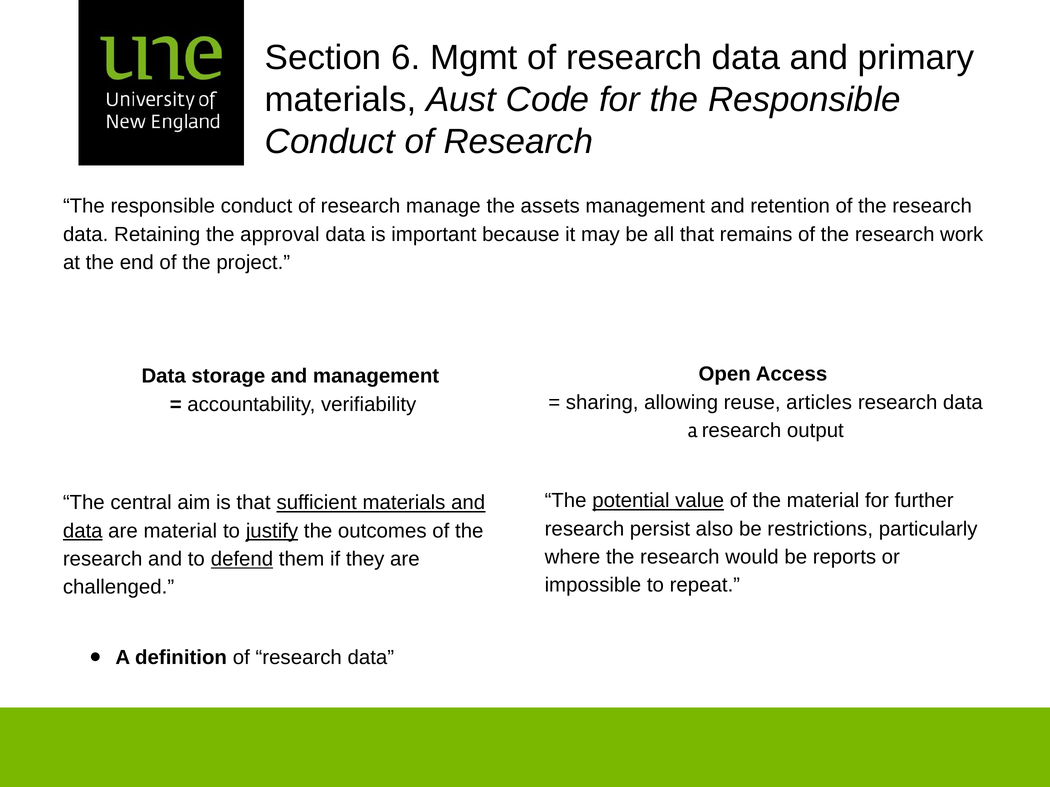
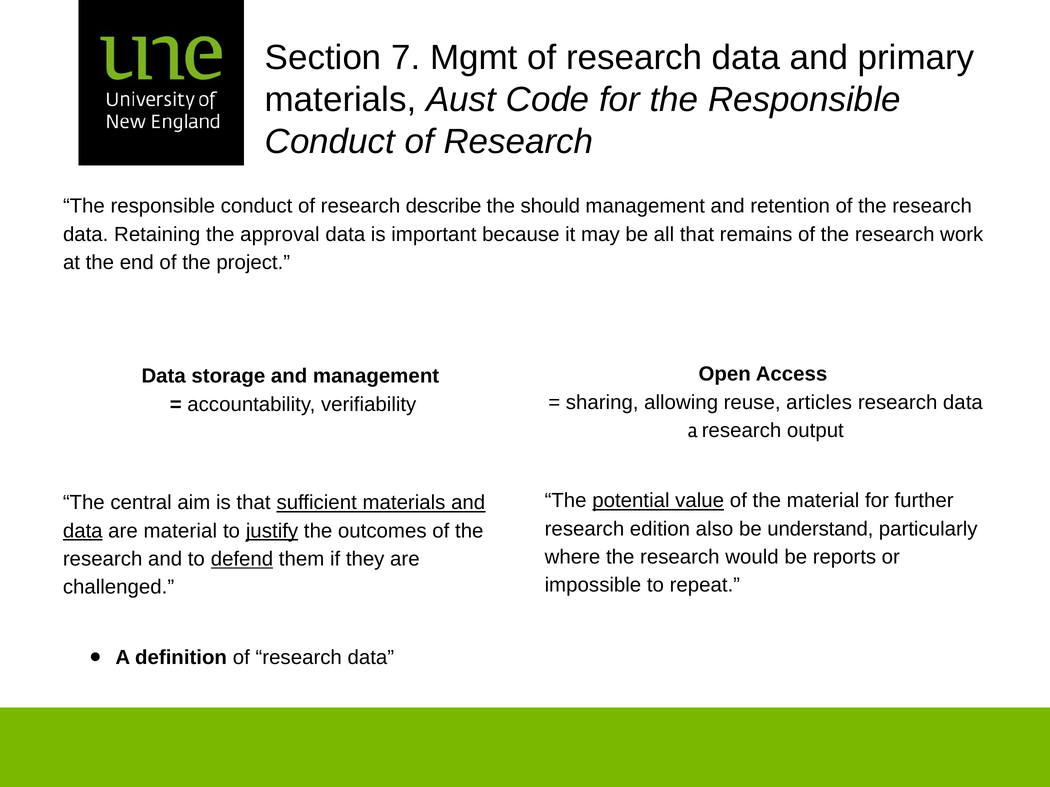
6: 6 -> 7 (406, 58)
manage: manage -> describe (444, 206)
assets: assets -> should (550, 206)
persist: persist -> edition (660, 529)
restrictions: restrictions -> understand (820, 529)
